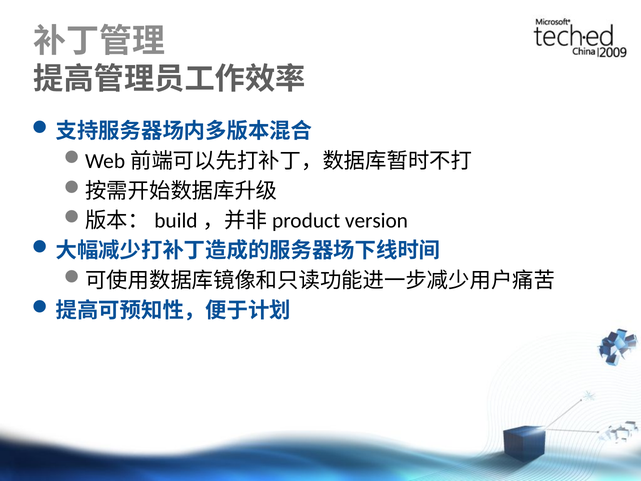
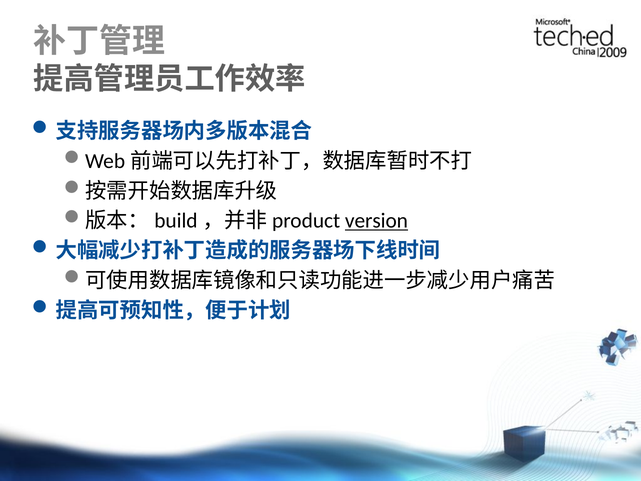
version underline: none -> present (376, 221)
